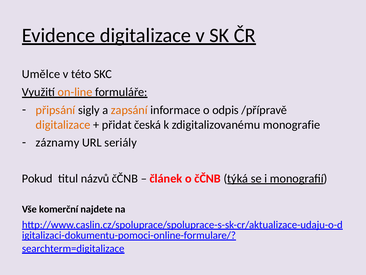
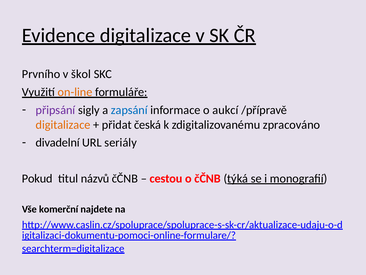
Umělce: Umělce -> Prvního (41, 74)
této: této -> škol (81, 74)
připsání colour: orange -> purple (55, 110)
zapsání colour: orange -> blue (129, 110)
odpis: odpis -> aukcí (225, 110)
monografie: monografie -> zpracováno (292, 124)
záznamy: záznamy -> divadelní (58, 142)
článek: článek -> cestou (166, 178)
